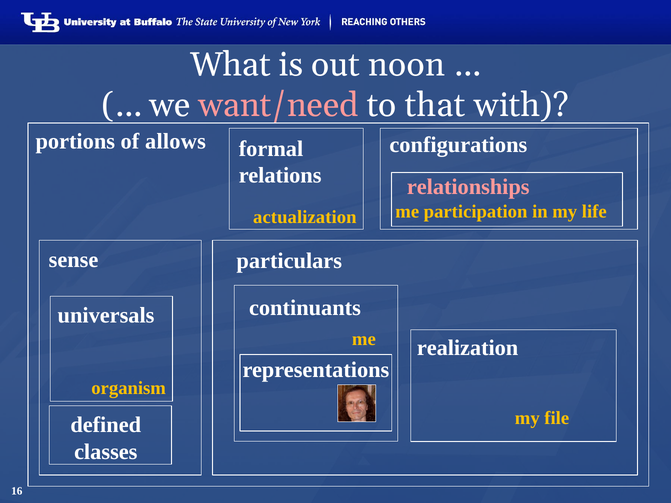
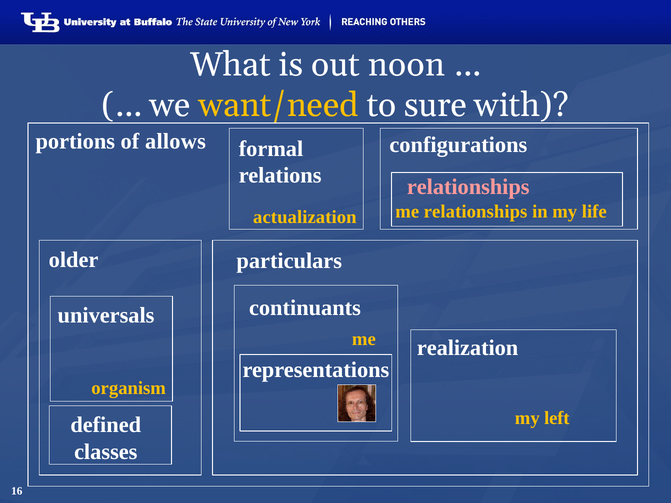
want/need colour: pink -> yellow (279, 105)
that: that -> sure (436, 105)
me participation: participation -> relationships (476, 211)
sense: sense -> older (74, 260)
file: file -> left (557, 418)
